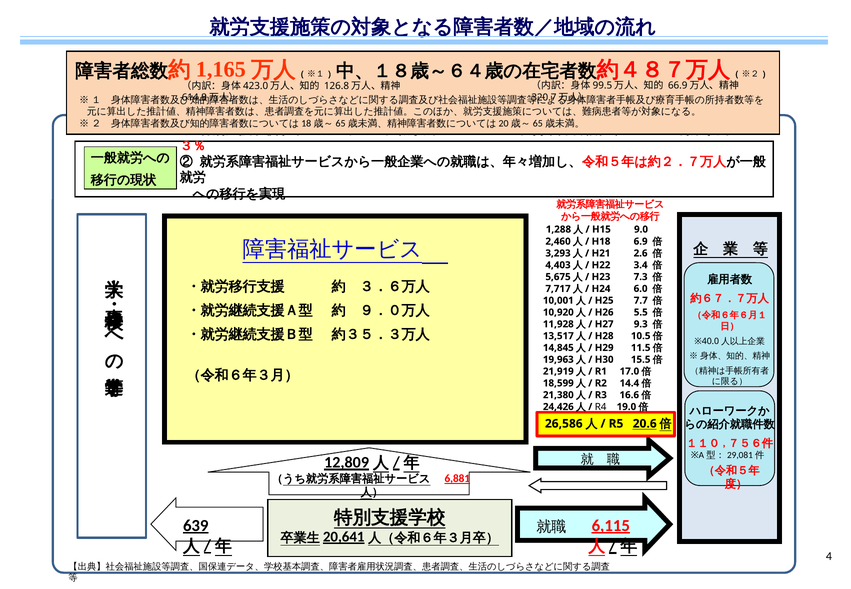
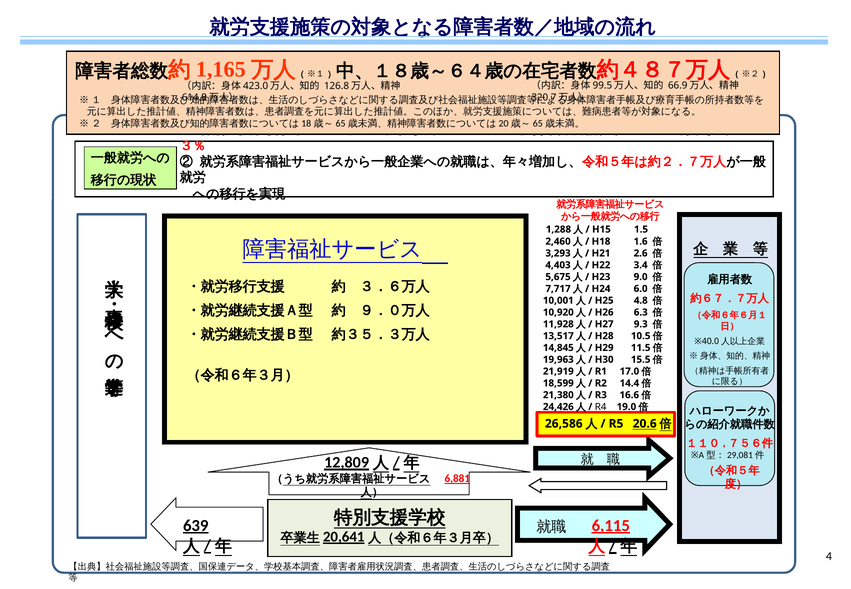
9.0: 9.0 -> 1.5 (641, 229)
6.9: 6.9 -> 1.6 (641, 241)
7.3: 7.3 -> 9.0 (641, 277)
7.7: 7.7 -> 4.8 (641, 301)
5.5: 5.5 -> 6.3 (641, 312)
